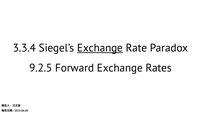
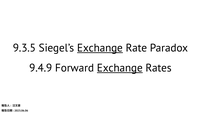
3.3.4: 3.3.4 -> 9.3.5 (24, 48)
9.2.5: 9.2.5 -> 9.4.9 (41, 68)
Exchange underline: none -> present (120, 68)
